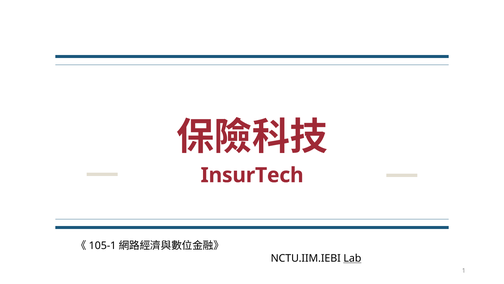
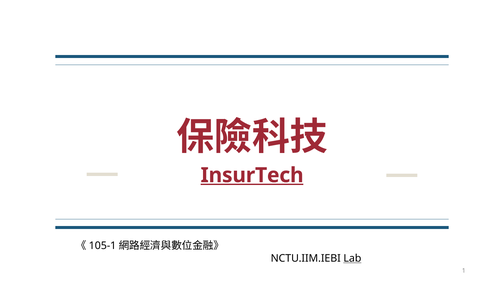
InsurTech underline: none -> present (252, 175)
